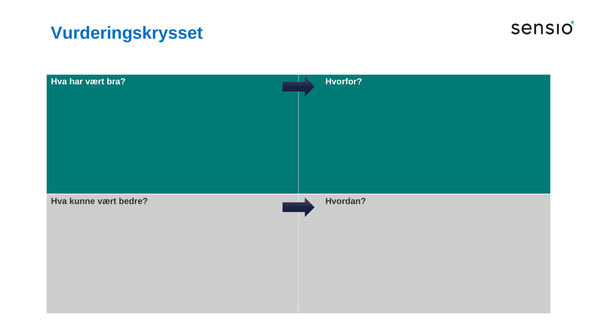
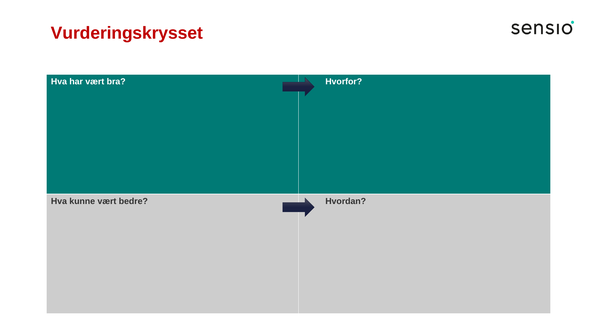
Vurderingskrysset colour: blue -> red (127, 33)
